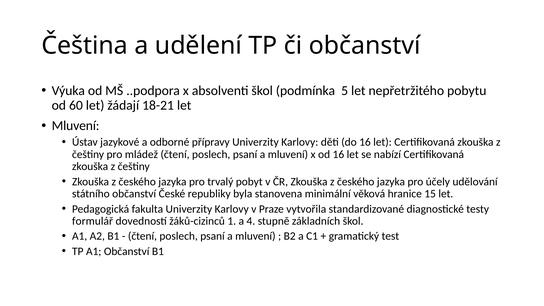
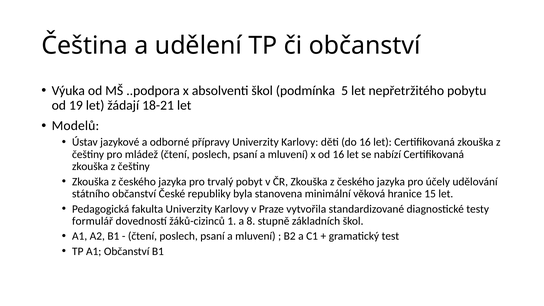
60: 60 -> 19 (76, 105)
Mluvení: Mluvení -> Modelů (75, 126)
4: 4 -> 8 (251, 221)
